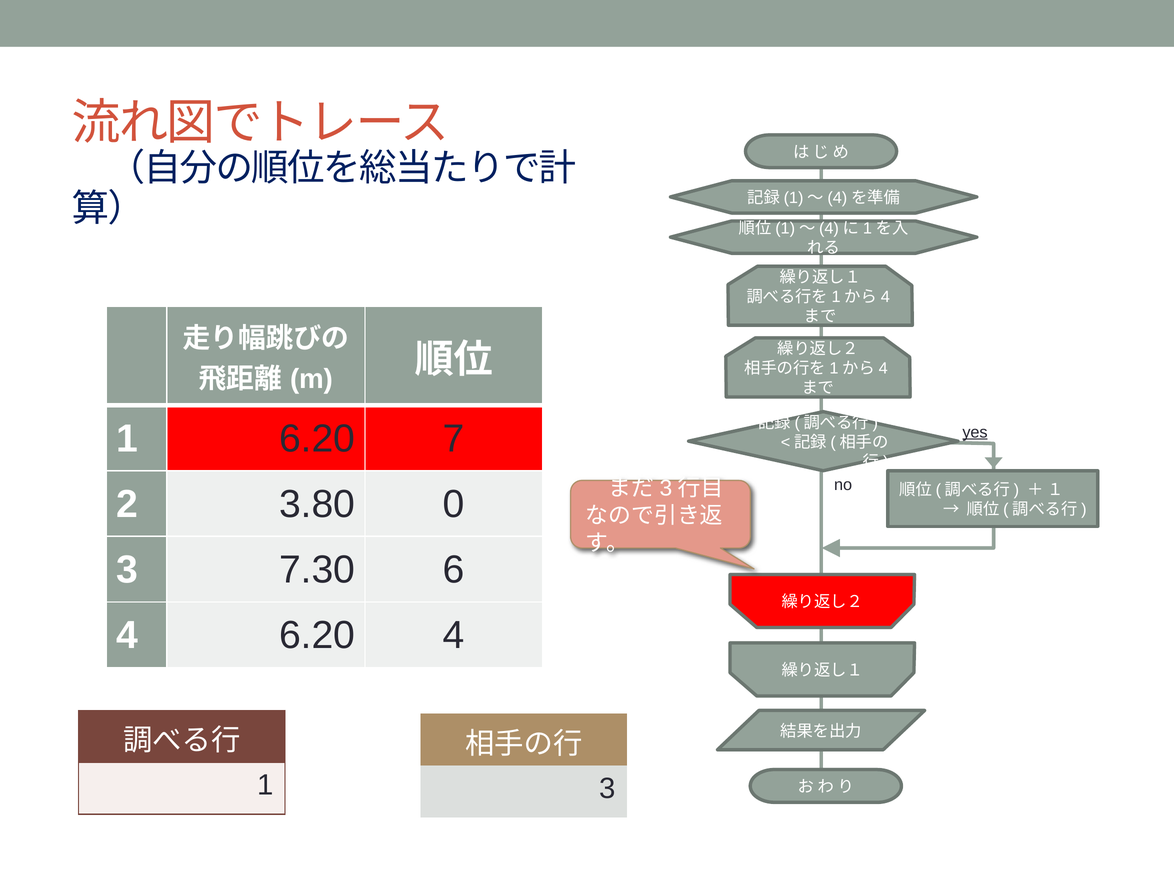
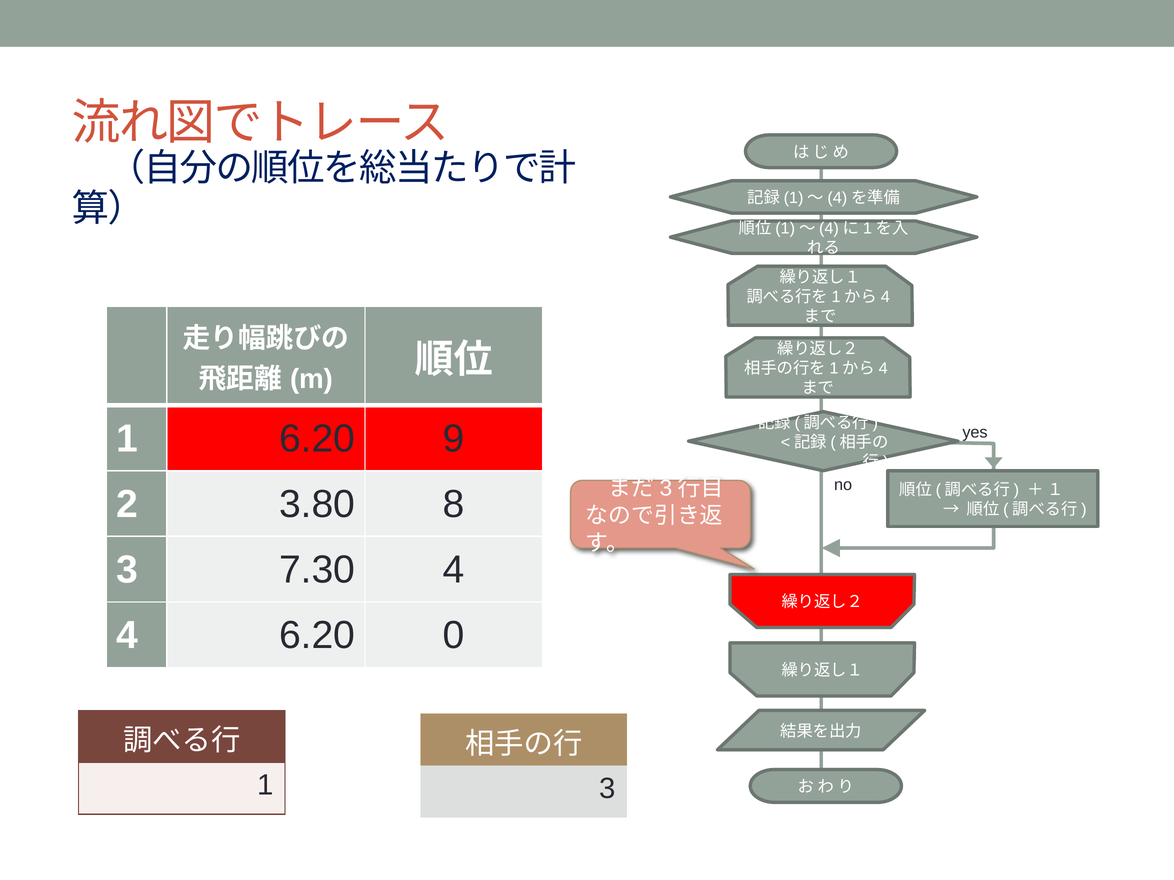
7: 7 -> 9 (454, 439)
yes underline: present -> none (975, 432)
0: 0 -> 8 (454, 505)
7.30 6: 6 -> 4 (454, 570)
6.20 4: 4 -> 0 (454, 636)
